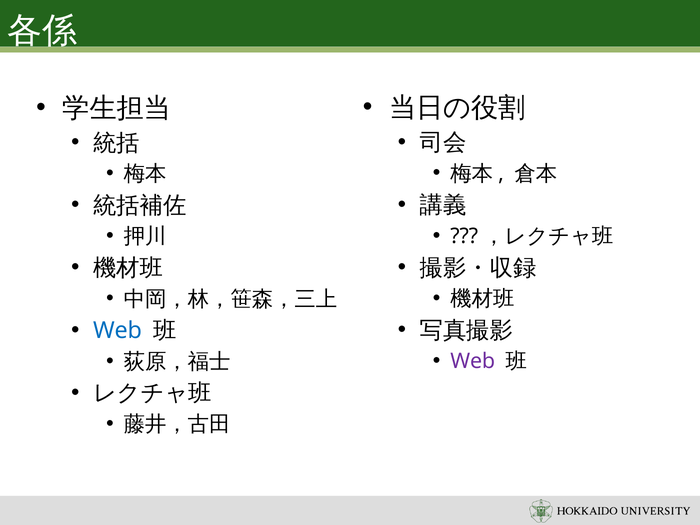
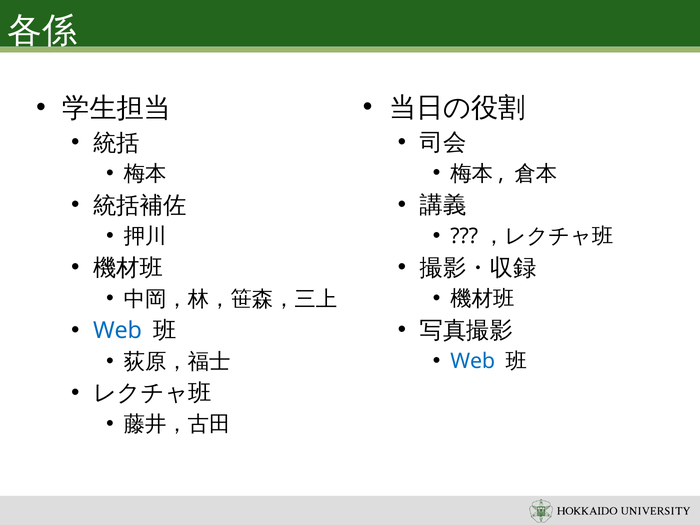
Web colour: purple -> blue (473, 361)
